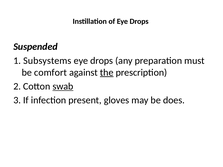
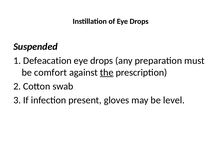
Subsystems: Subsystems -> Defeacation (47, 61)
swab underline: present -> none (63, 86)
does: does -> level (174, 100)
